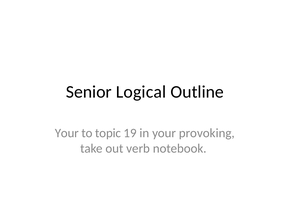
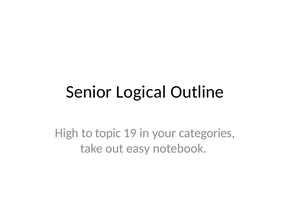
Your: Your -> High (67, 133)
provoking: provoking -> categories (207, 133)
verb: verb -> easy (138, 149)
